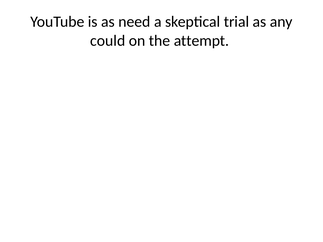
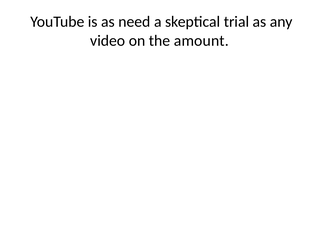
could: could -> video (108, 41)
attempt: attempt -> amount (201, 41)
